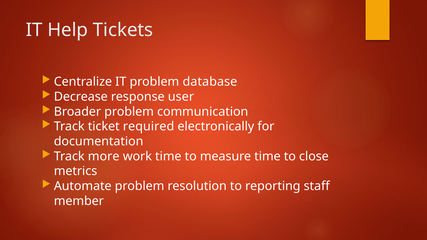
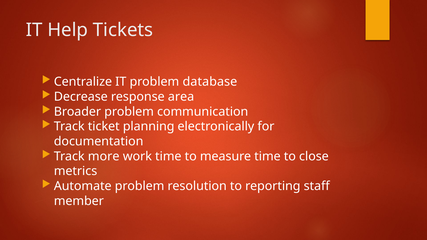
user: user -> area (181, 97)
required: required -> planning (149, 127)
